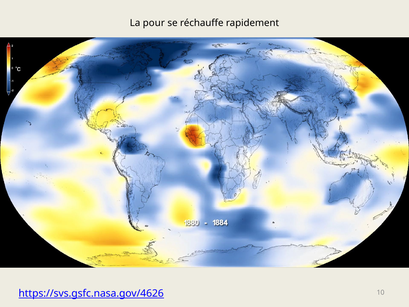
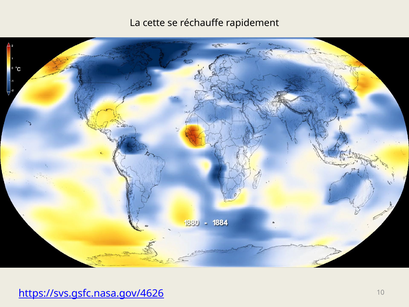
pour: pour -> cette (154, 23)
